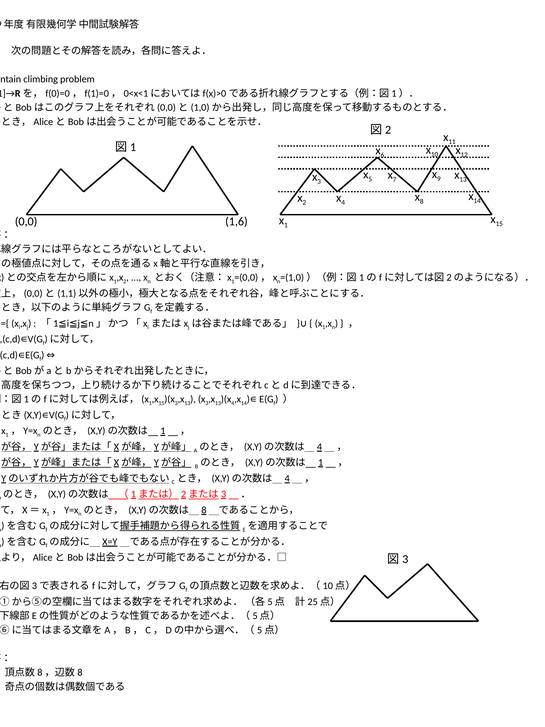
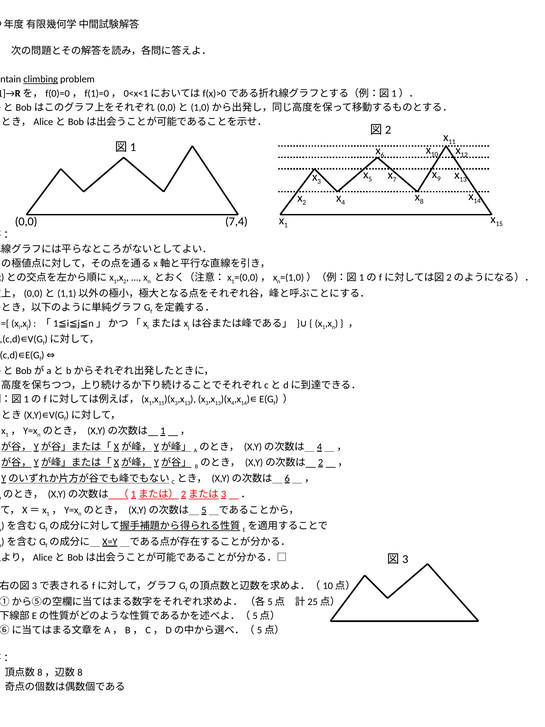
climbing underline: none -> present (41, 79)
1,6: 1,6 -> 7,4 (236, 221)
1: 1 -> 2 (321, 462)
4: 4 -> 6 (287, 478)
8: 8 -> 5 (204, 510)
